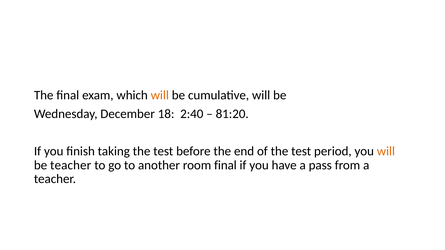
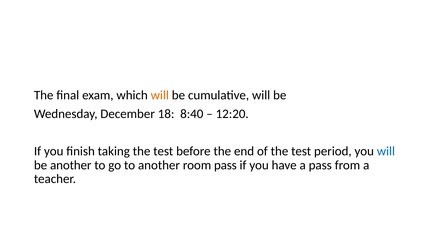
2:40: 2:40 -> 8:40 (192, 114)
81:20: 81:20 -> 12:20 (232, 114)
will colour: orange -> blue (386, 151)
be teacher: teacher -> another (71, 165)
room final: final -> pass (225, 165)
